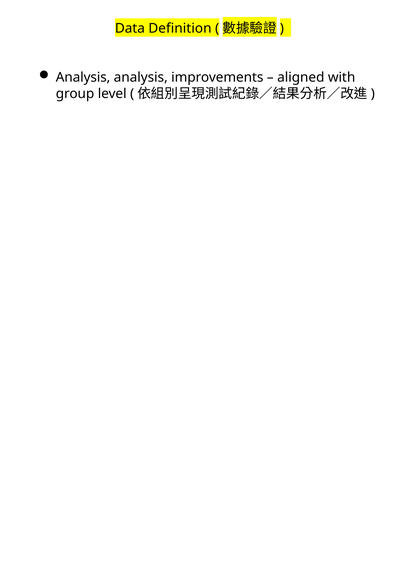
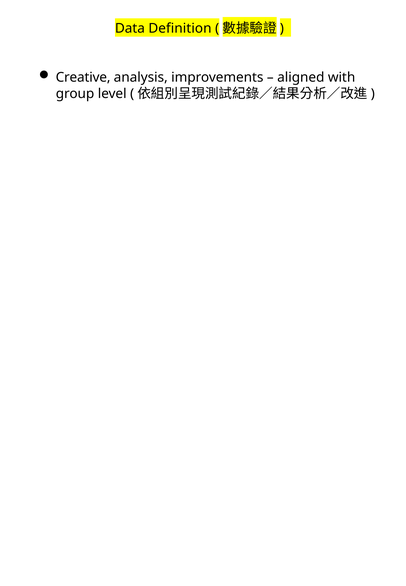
Analysis: Analysis -> Creative (83, 77)
